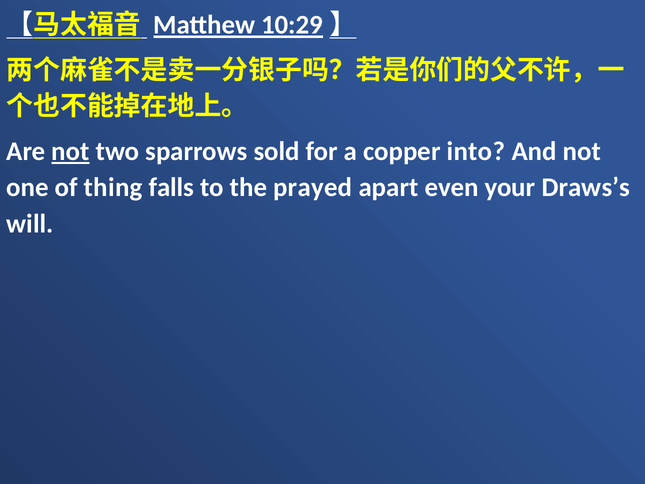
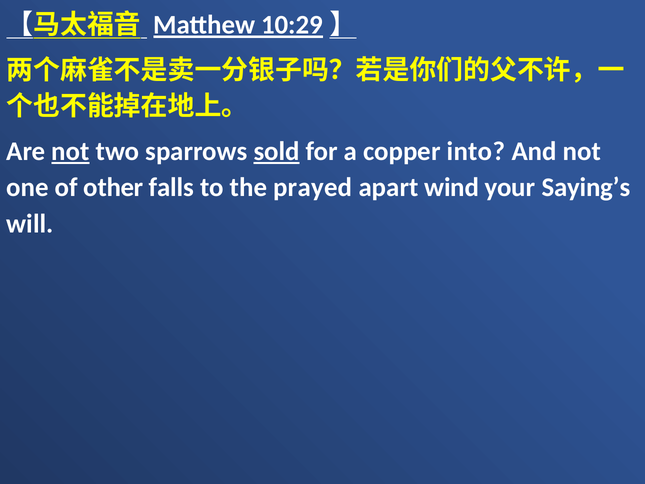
sold underline: none -> present (277, 151)
thing: thing -> other (113, 187)
even: even -> wind (452, 187)
Draws’s: Draws’s -> Saying’s (586, 187)
